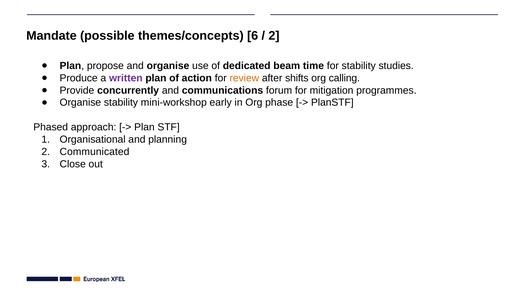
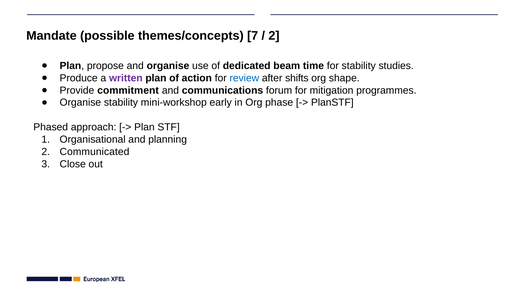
6: 6 -> 7 (253, 36)
review colour: orange -> blue (244, 78)
calling: calling -> shape (344, 78)
concurrently: concurrently -> commitment (128, 90)
